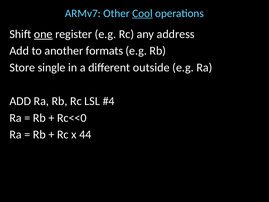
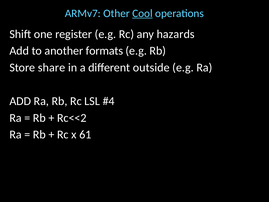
one underline: present -> none (43, 34)
address: address -> hazards (176, 34)
single: single -> share (52, 67)
Rc<<0: Rc<<0 -> Rc<<2 (72, 118)
44: 44 -> 61 (85, 134)
